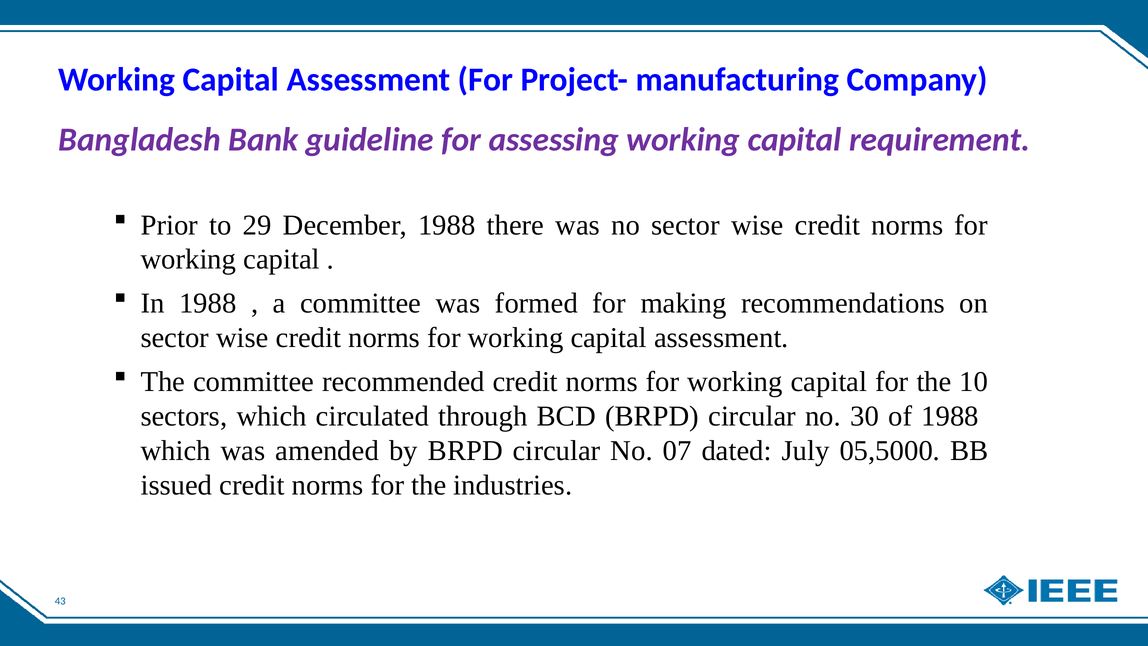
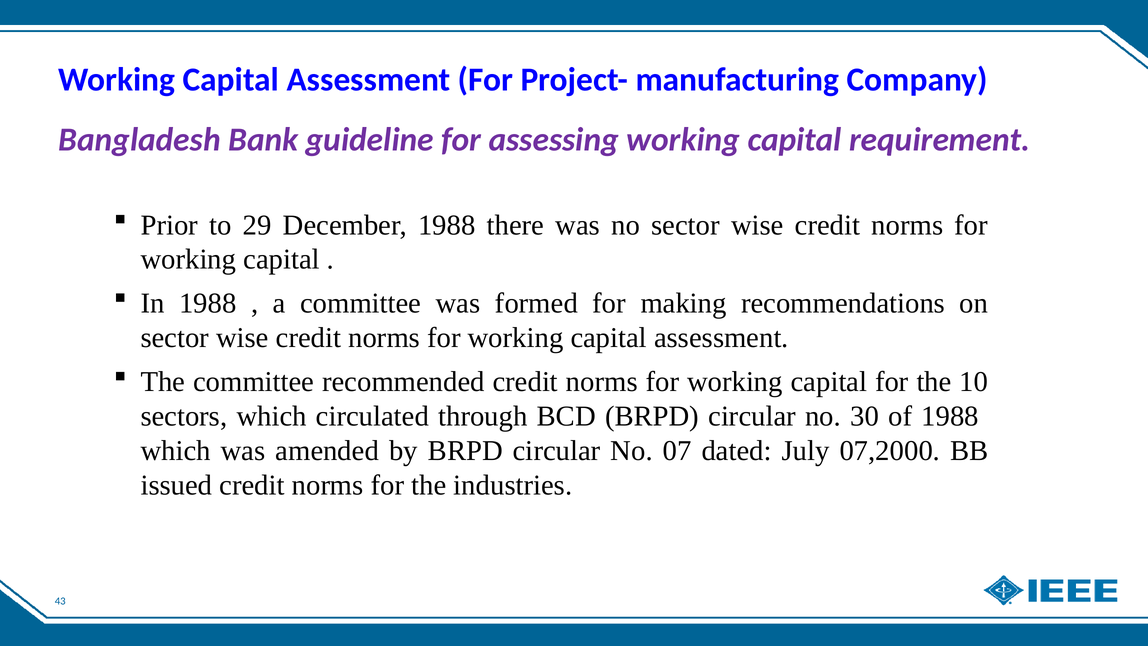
05,5000: 05,5000 -> 07,2000 (890, 451)
